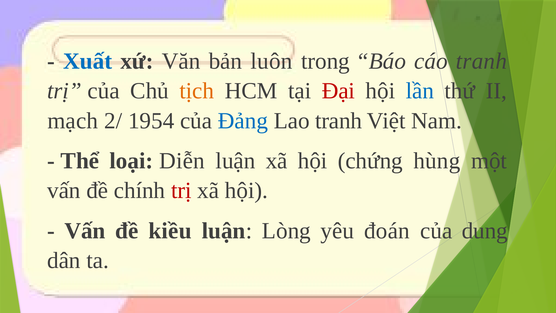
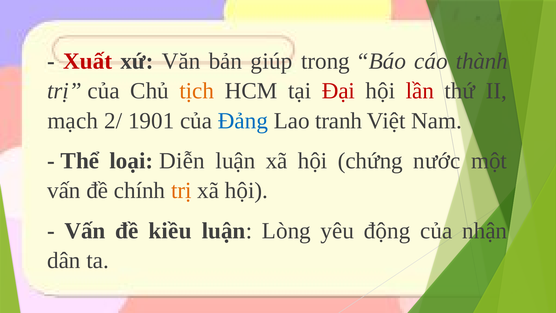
Xuất colour: blue -> red (88, 61)
luôn: luôn -> giúp (271, 61)
cáo tranh: tranh -> thành (482, 61)
lần colour: blue -> red (420, 91)
1954: 1954 -> 1901 (151, 121)
hùng: hùng -> nước (437, 161)
trị colour: red -> orange (181, 191)
đoán: đoán -> động (387, 231)
dung: dung -> nhận (485, 231)
